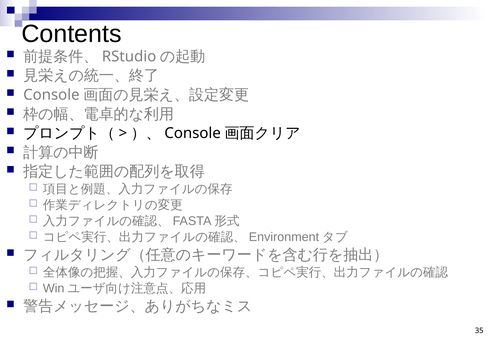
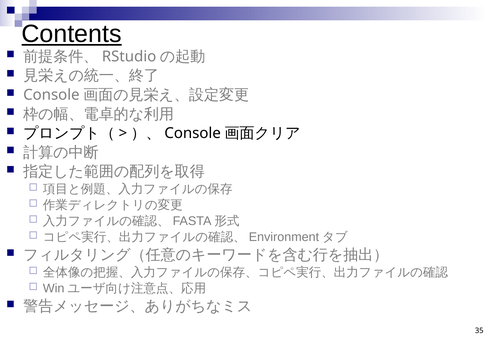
Contents underline: none -> present (72, 34)
